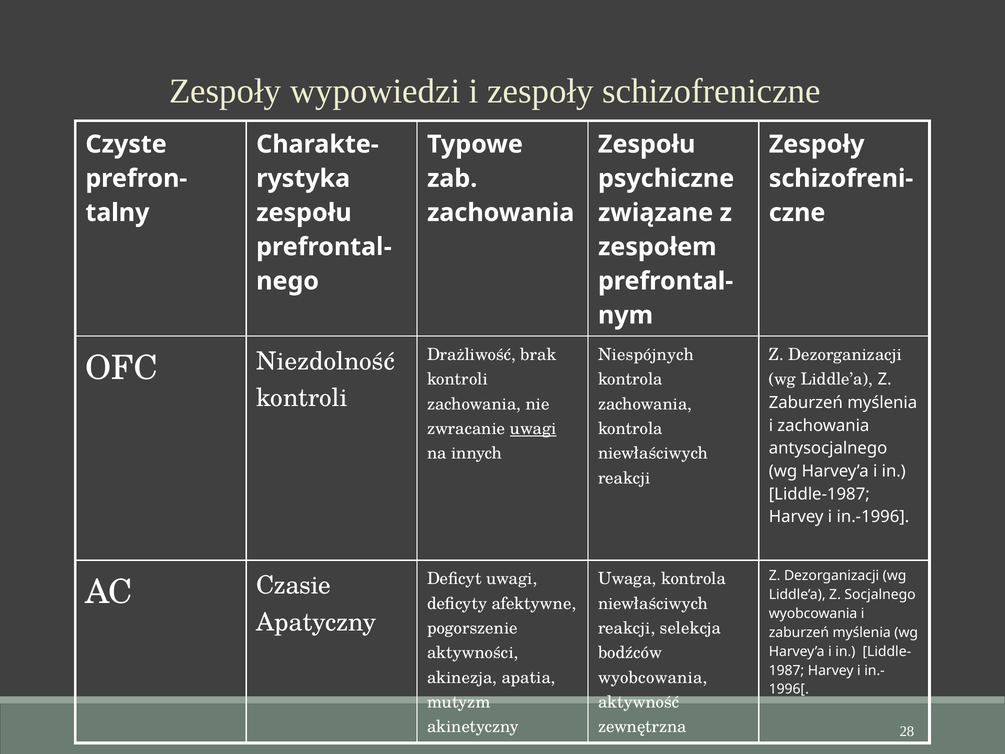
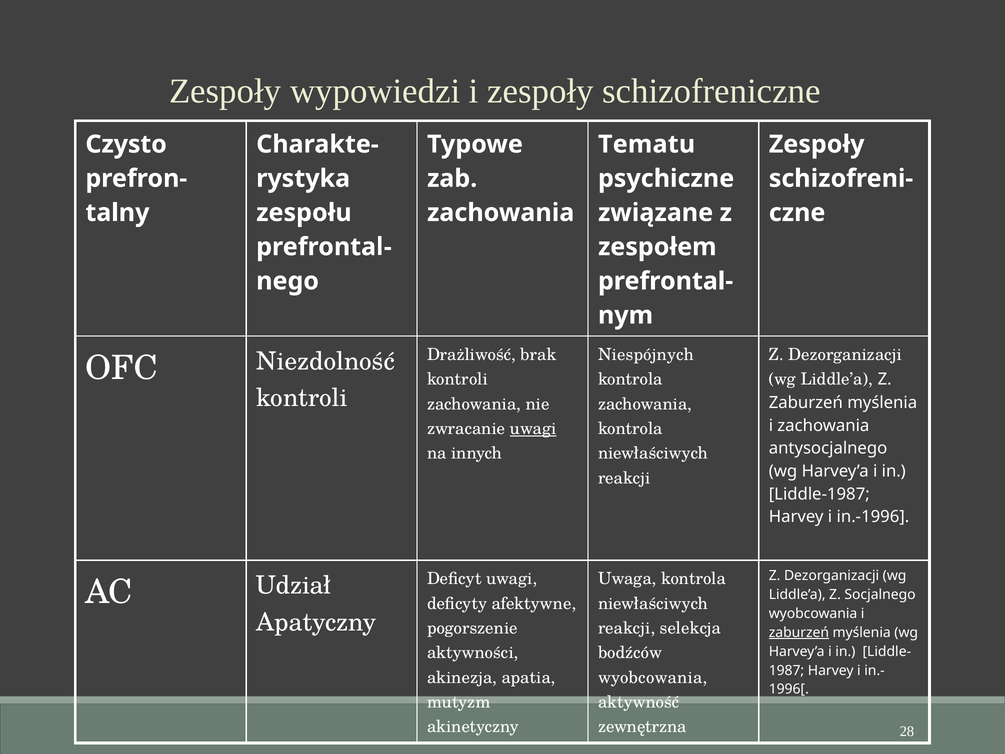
Czyste: Czyste -> Czysto (126, 144)
Zespołu: Zespołu -> Tematu (647, 144)
Czasie: Czasie -> Udział (294, 585)
zaburzeń underline: none -> present (799, 632)
